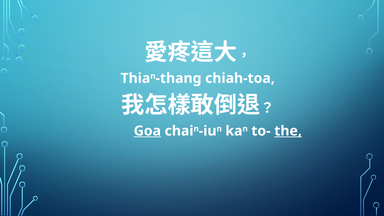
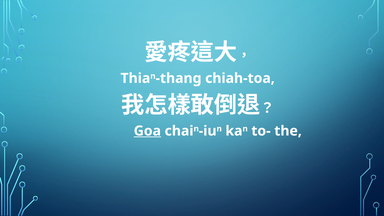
the underline: present -> none (288, 131)
